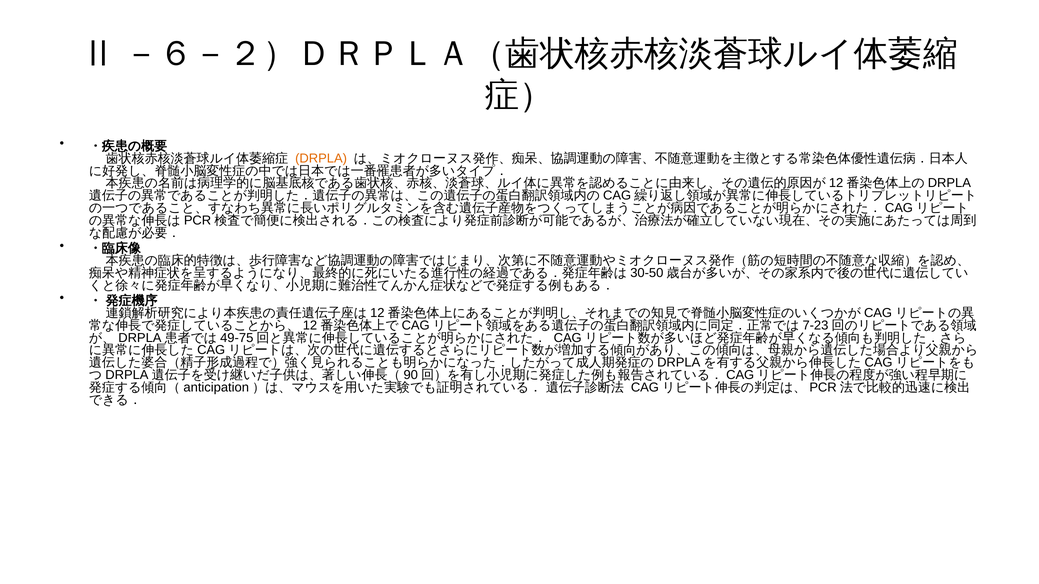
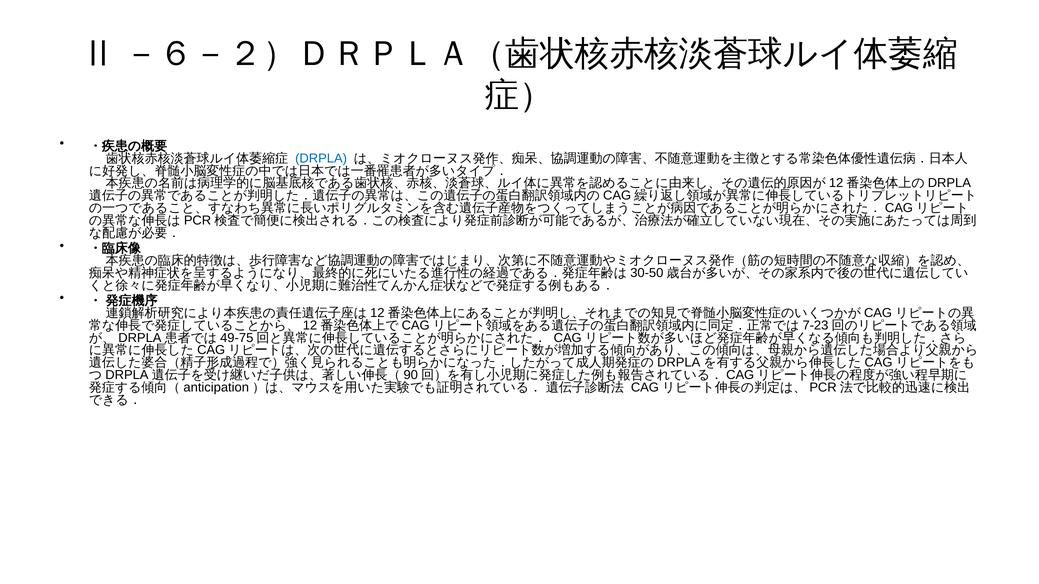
DRPLA colour: orange -> blue (321, 158)
